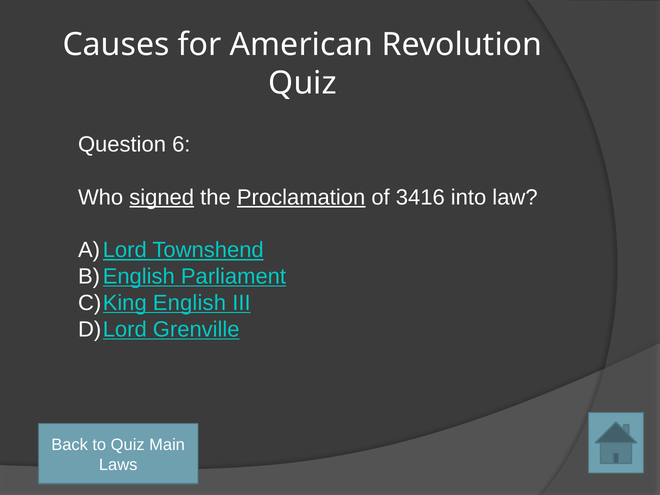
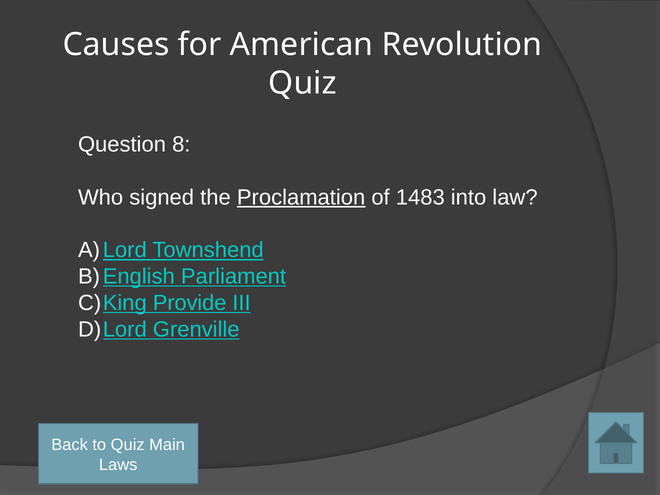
6: 6 -> 8 (181, 144)
signed underline: present -> none (162, 197)
3416: 3416 -> 1483 (420, 197)
English: English -> Provide (190, 303)
